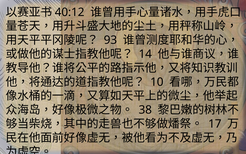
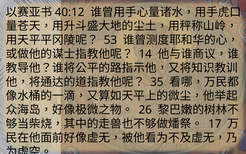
93: 93 -> 53 (110, 40)
10: 10 -> 35 (157, 82)
38: 38 -> 26 (145, 110)
